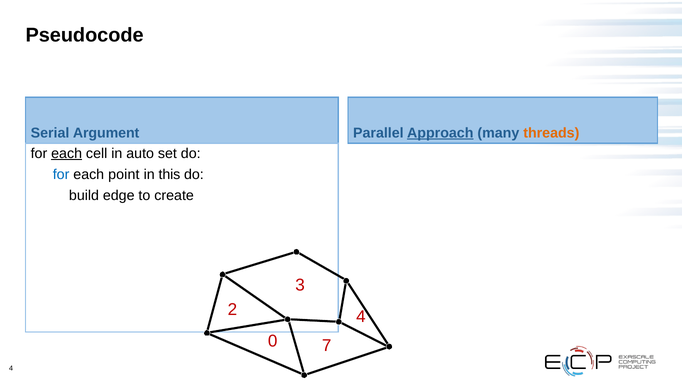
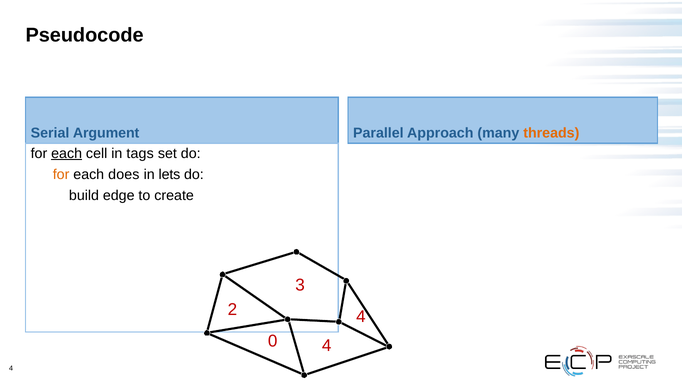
Approach underline: present -> none (440, 133)
auto: auto -> tags (140, 153)
for colour: blue -> orange (61, 174)
point: point -> does (124, 174)
this: this -> lets (169, 174)
0 7: 7 -> 4 (327, 346)
